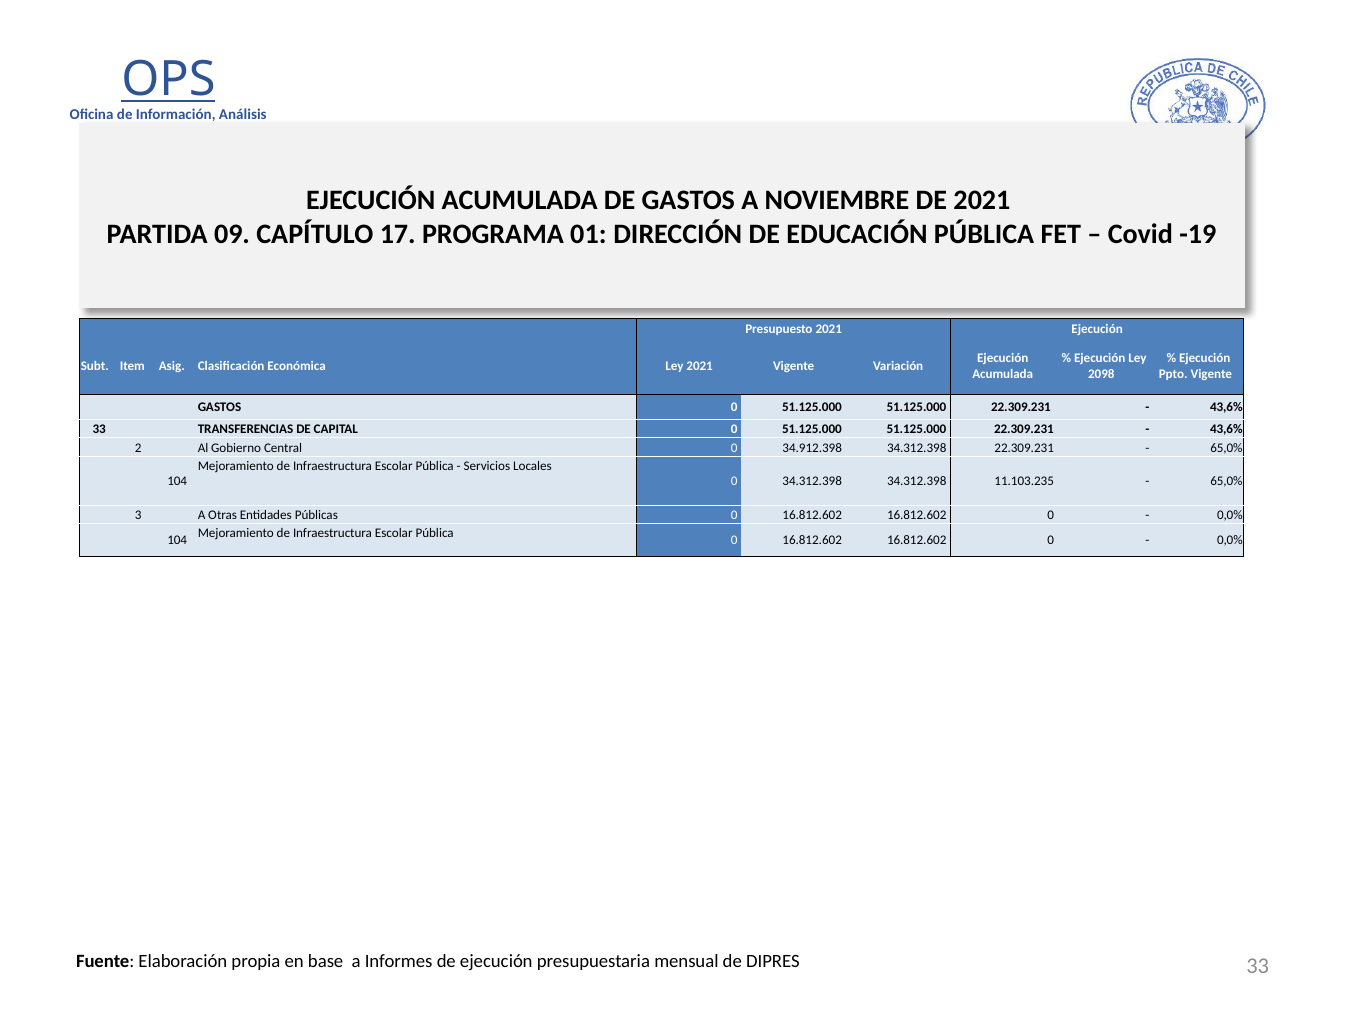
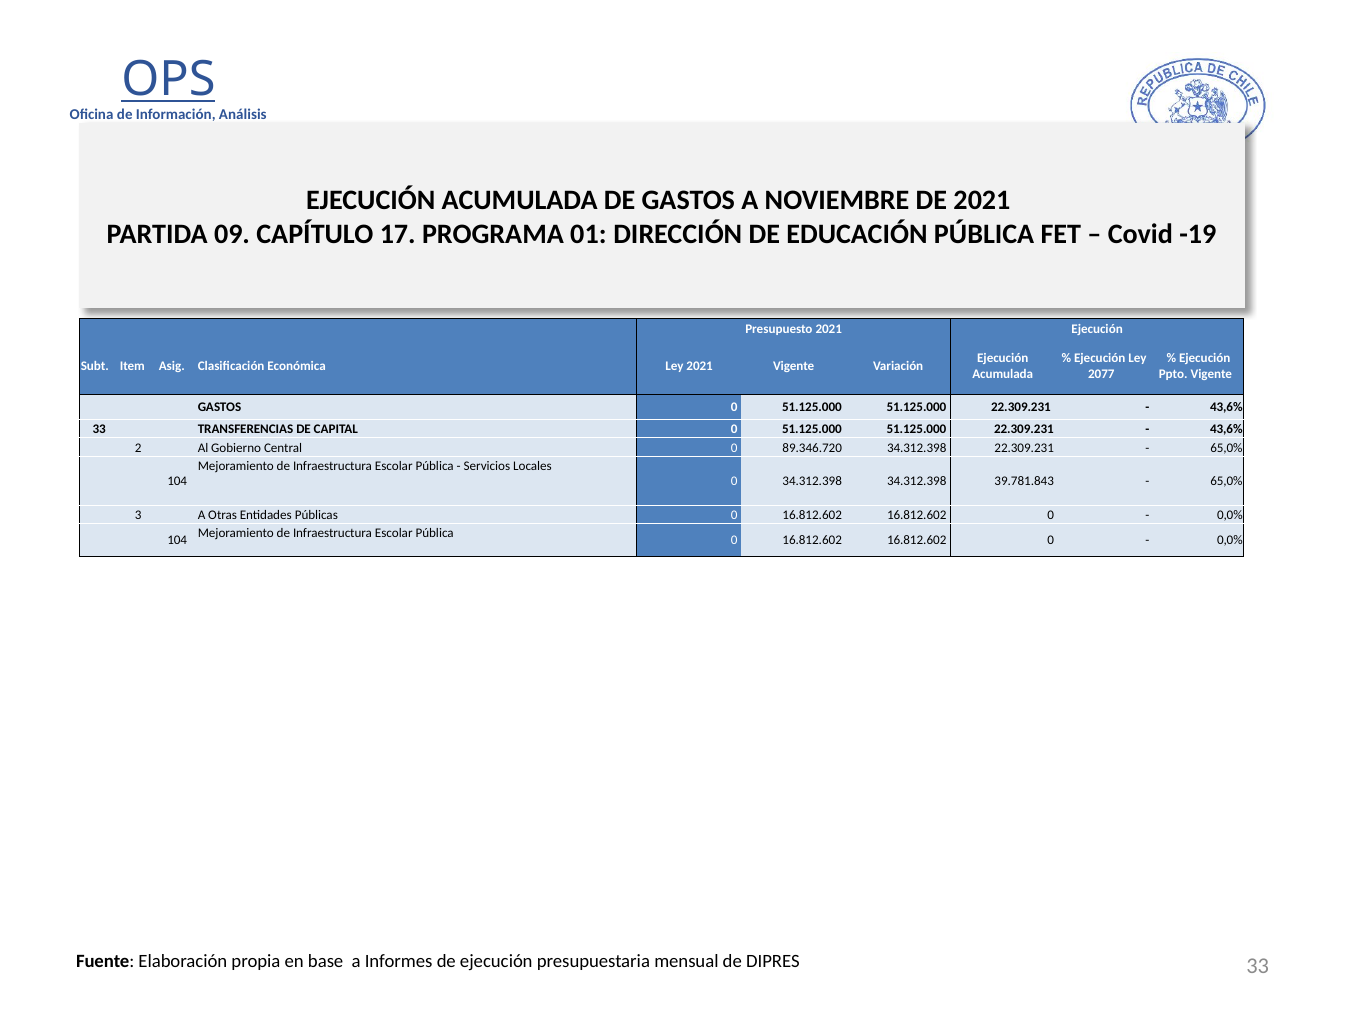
2098: 2098 -> 2077 (1101, 375)
34.912.398: 34.912.398 -> 89.346.720 (812, 448)
11.103.235: 11.103.235 -> 39.781.843 (1024, 482)
